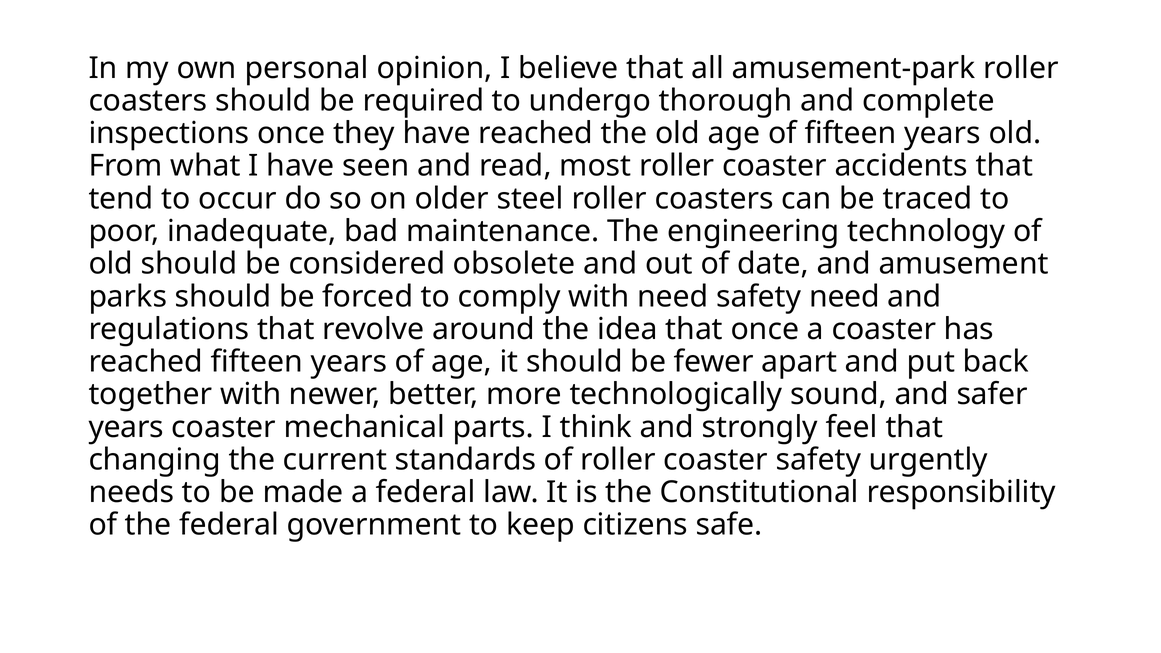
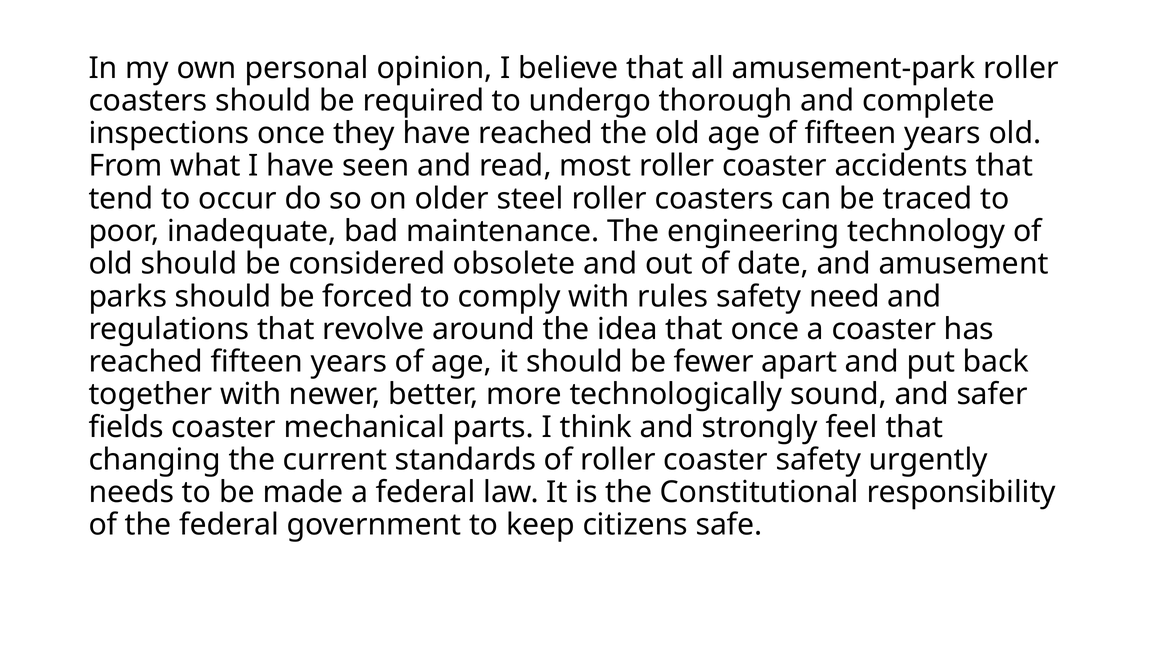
with need: need -> rules (673, 297)
years: years -> fields (126, 427)
